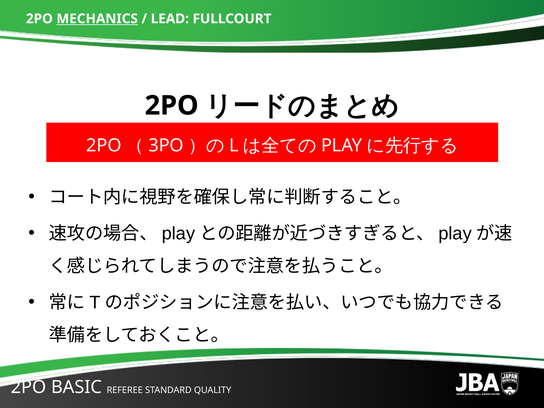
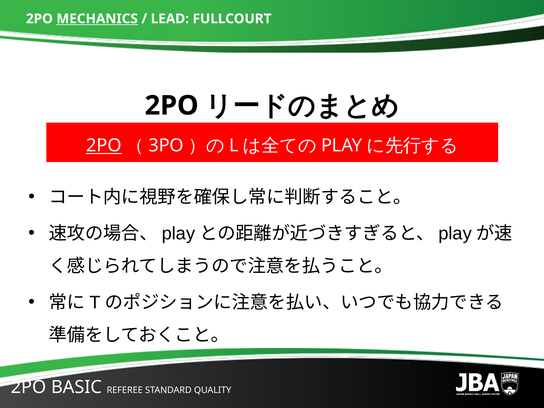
2PO underline: none -> present (104, 146)
